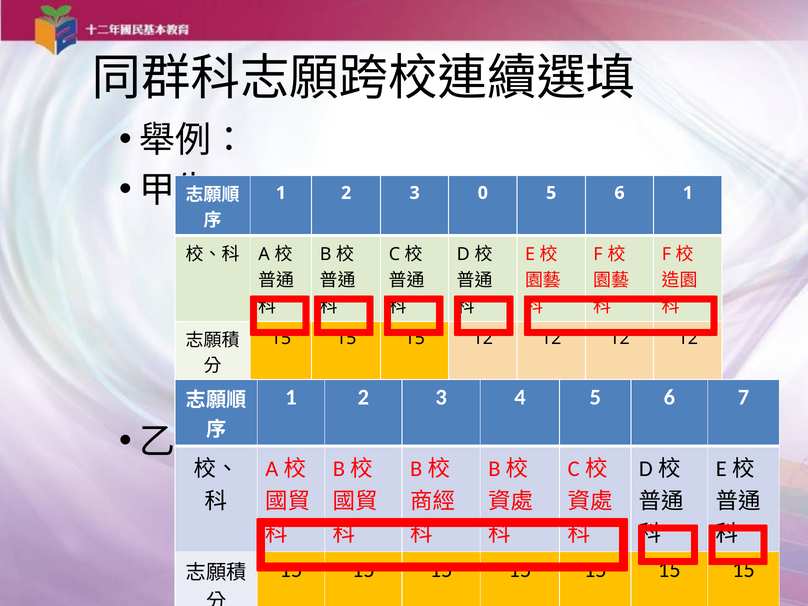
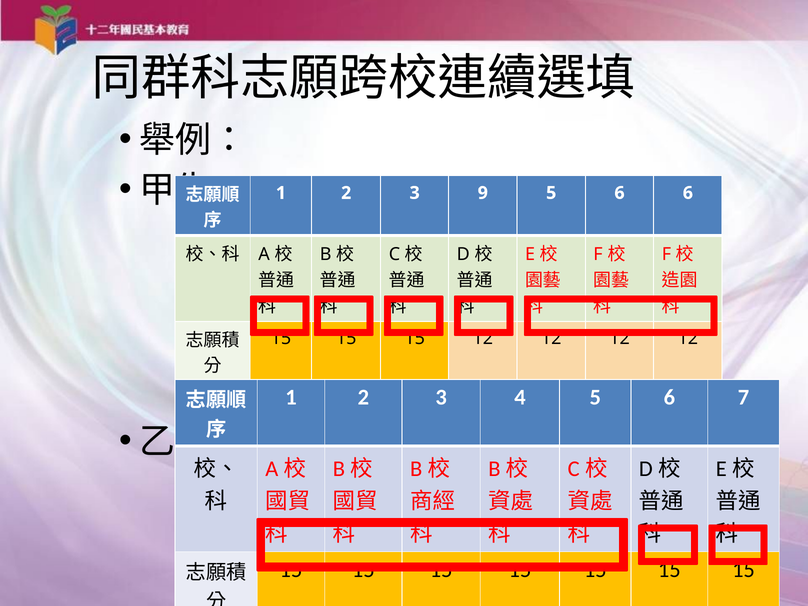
0: 0 -> 9 (483, 193)
6 1: 1 -> 6 (688, 193)
